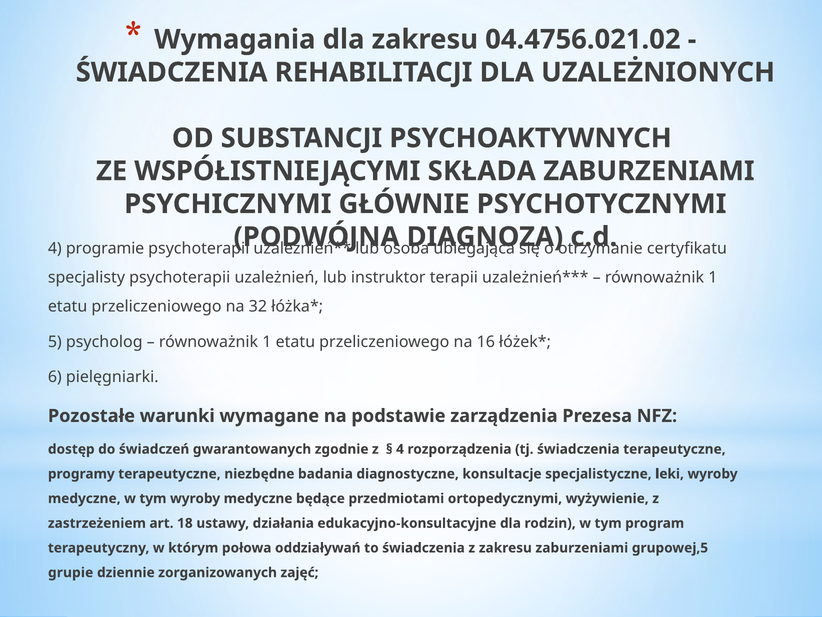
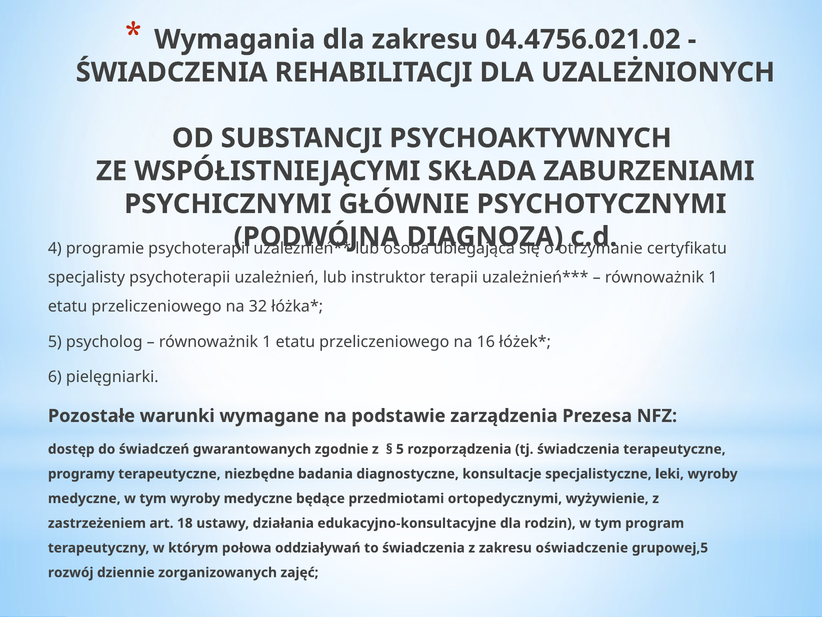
4: 4 -> 5 (400, 449)
zakresu zaburzeniami: zaburzeniami -> oświadczenie (582, 547)
grupie: grupie -> rozwój (71, 572)
